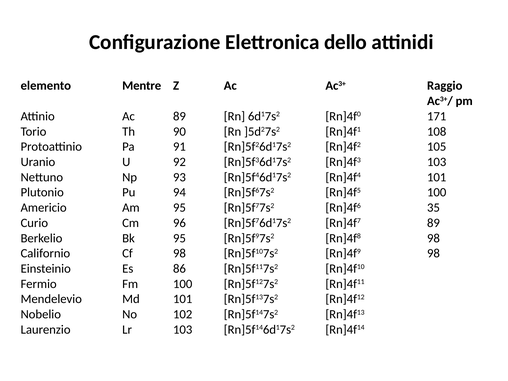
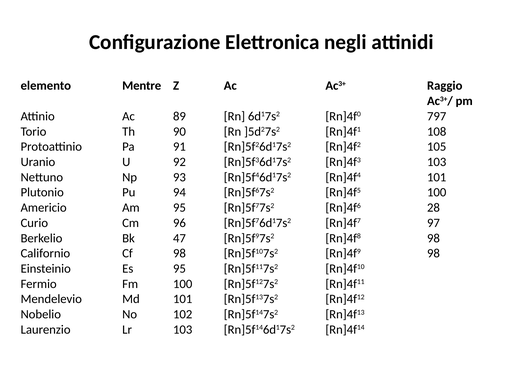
dello: dello -> negli (345, 42)
171: 171 -> 797 (437, 116)
35: 35 -> 28 (433, 208)
Rn]4f7 89: 89 -> 97 (433, 223)
Bk 95: 95 -> 47 (179, 238)
Es 86: 86 -> 95 (179, 269)
